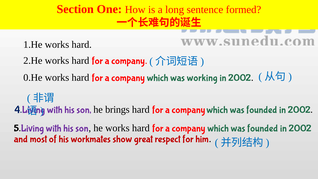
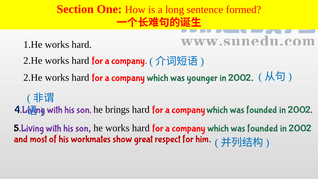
0.He: 0.He -> 2.He (33, 78)
working: working -> younger (202, 78)
